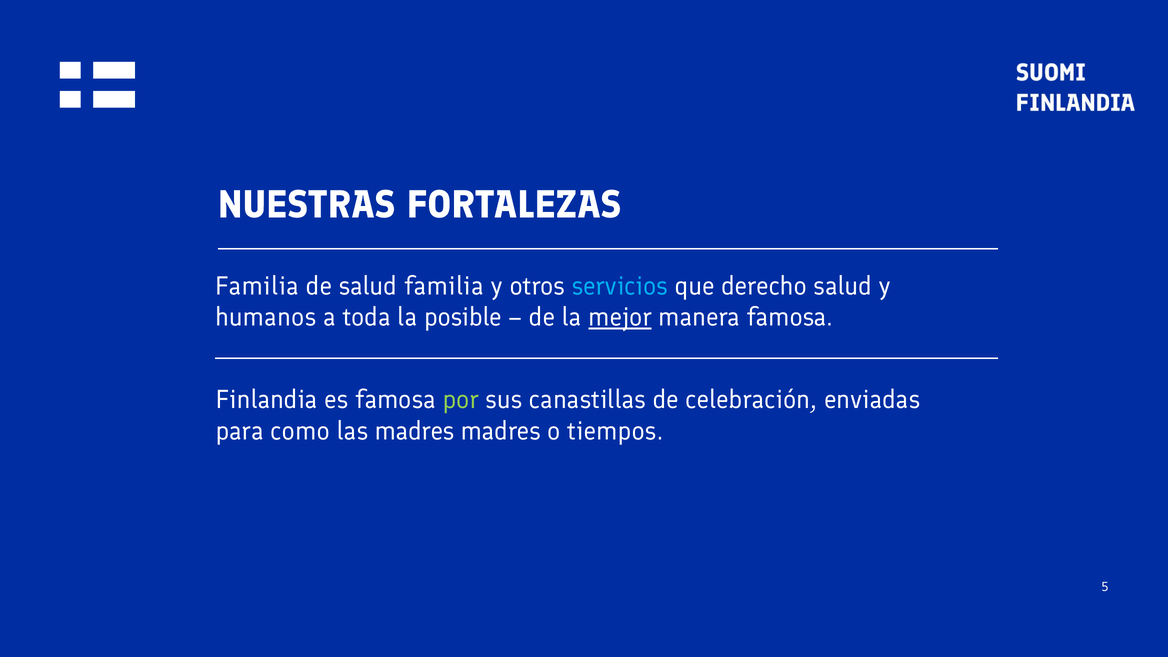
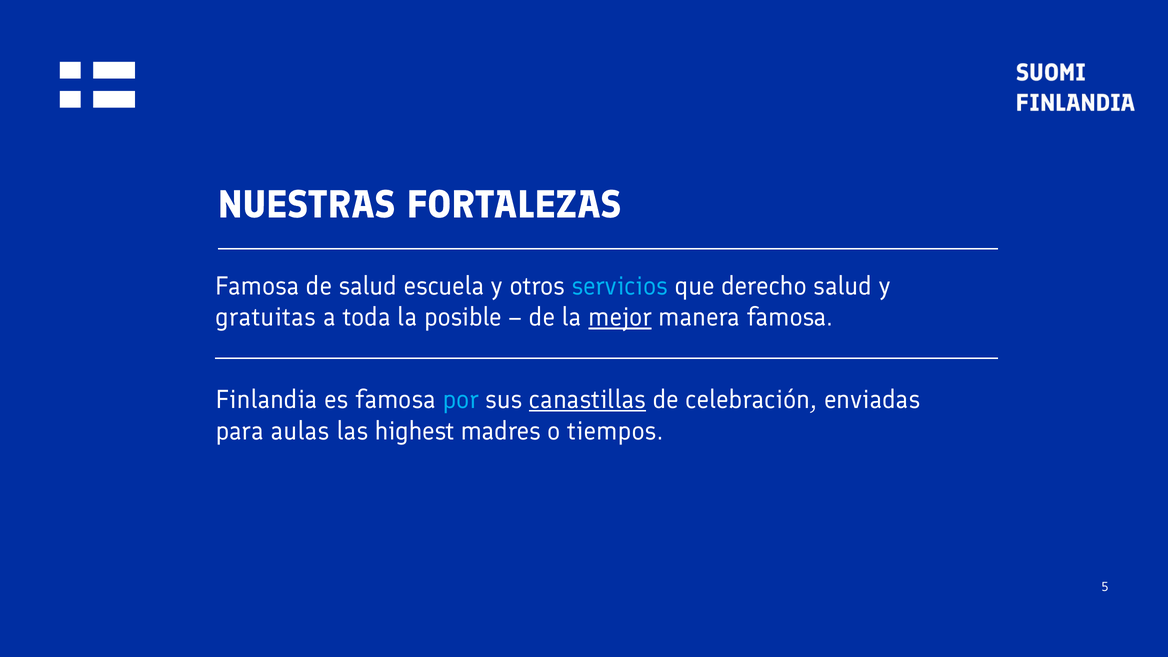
Familia: Familia -> Famosa (257, 286)
salud familia: familia -> escuela (444, 286)
humanos: humanos -> gratuitas (266, 317)
por colour: light green -> light blue (461, 400)
canastillas underline: none -> present (588, 400)
como: como -> aulas (300, 431)
las madres: madres -> highest (415, 431)
